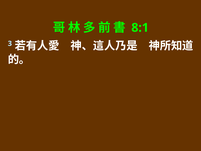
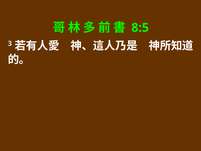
8:1: 8:1 -> 8:5 (140, 28)
